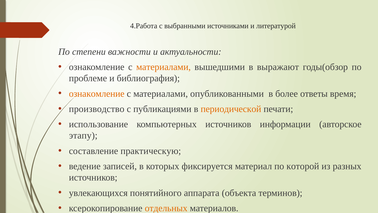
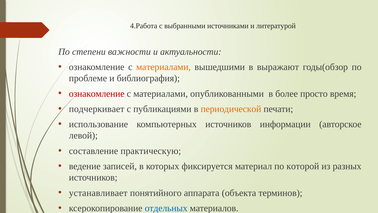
ознакомление colour: orange -> red (97, 93)
ответы: ответы -> просто (314, 93)
производство: производство -> подчеркивает (97, 109)
этапу: этапу -> левой (83, 135)
увлекающихся: увлекающихся -> устанавливает (98, 193)
отдельных colour: orange -> blue (166, 208)
